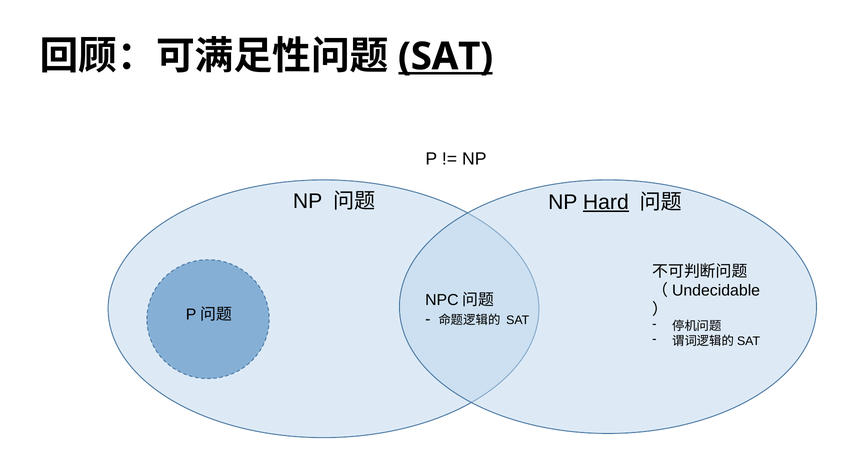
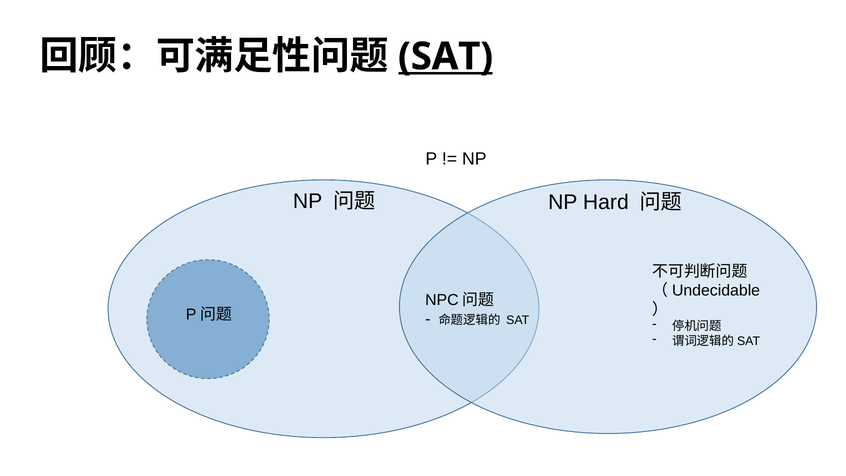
Hard underline: present -> none (606, 202)
